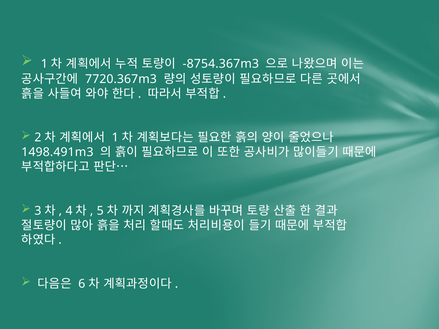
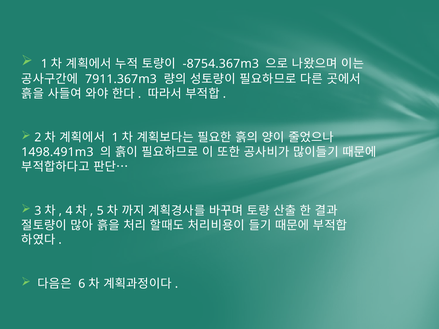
7720.367m3: 7720.367m3 -> 7911.367m3 (121, 79)
